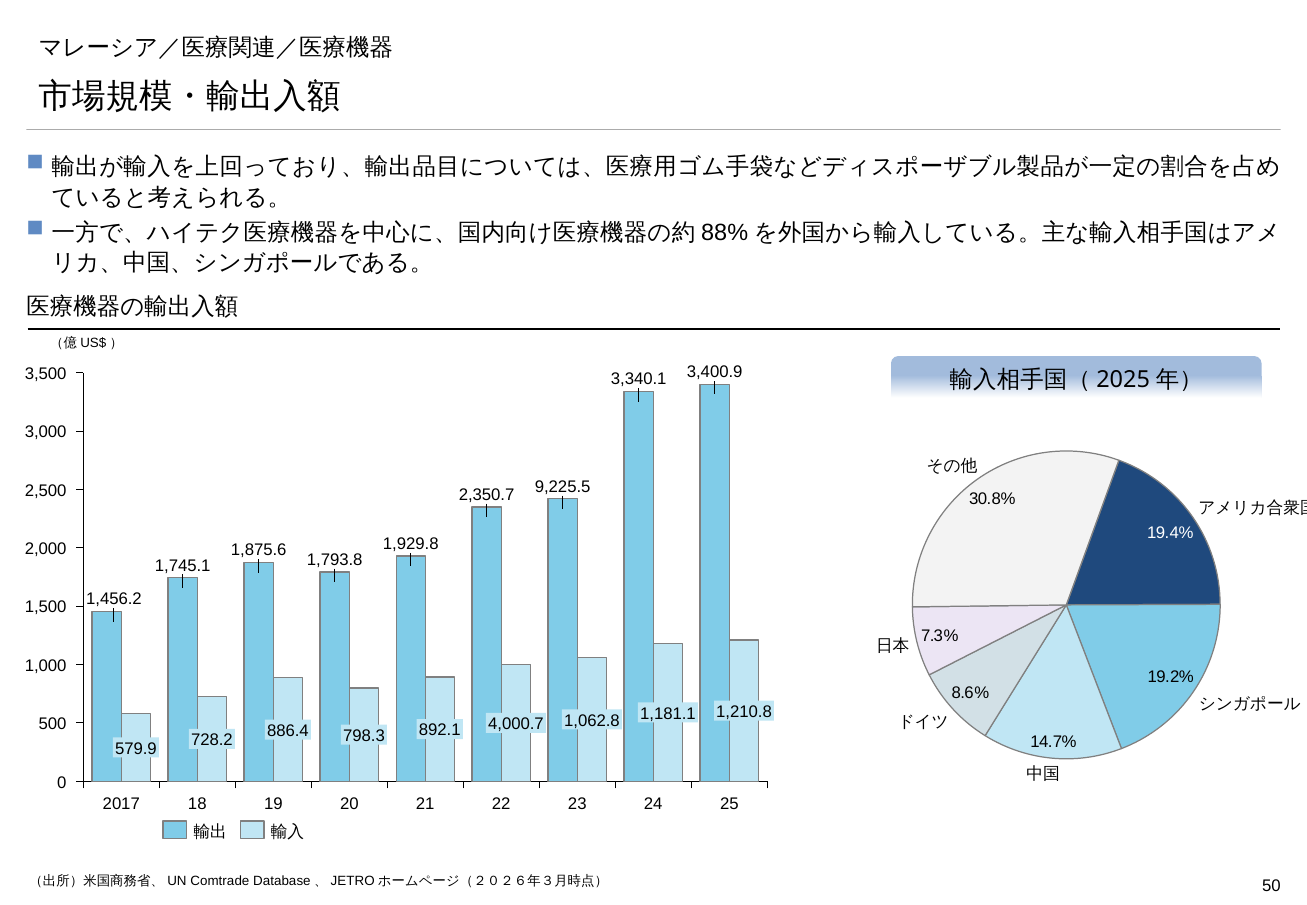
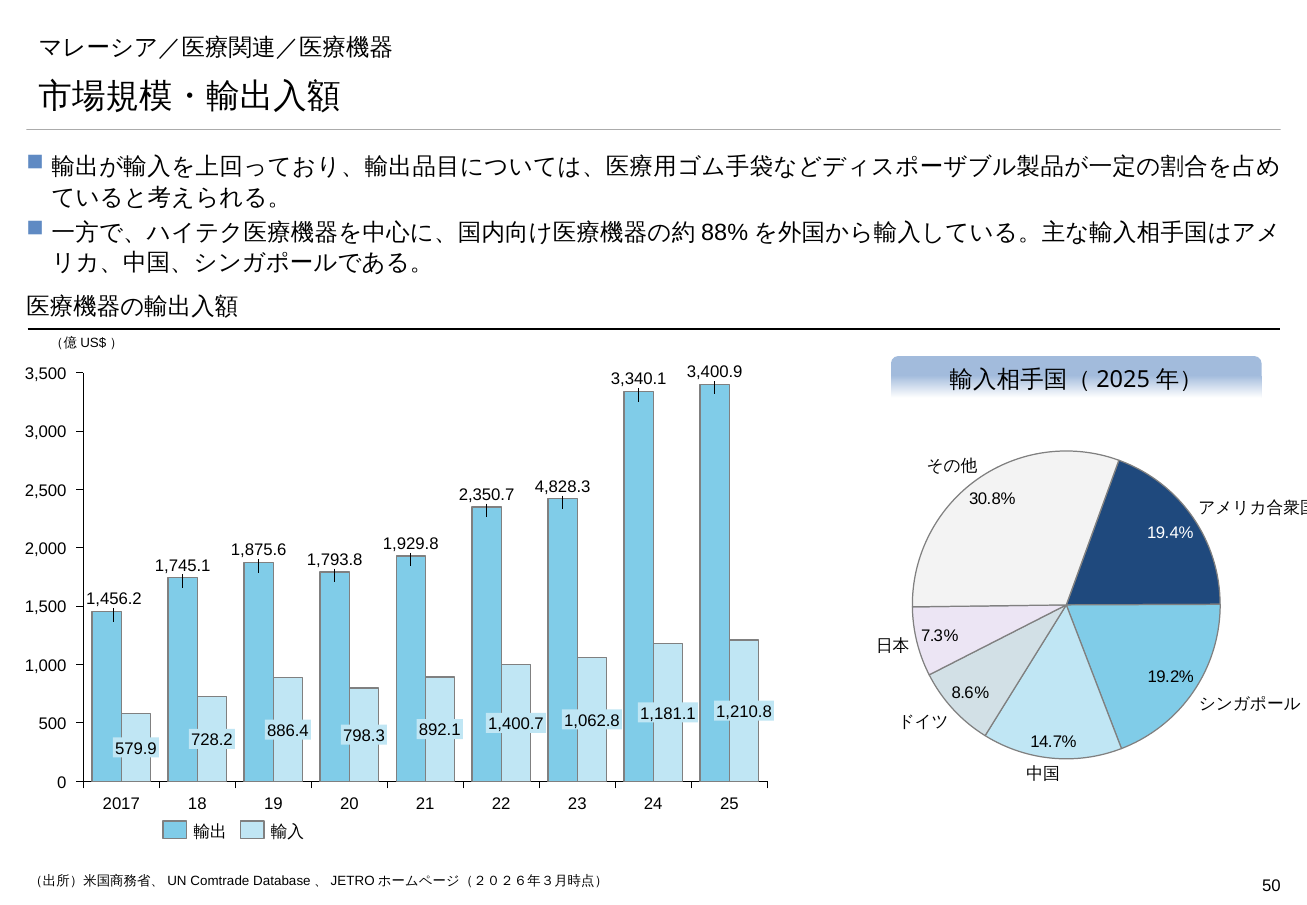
9,225.5: 9,225.5 -> 4,828.3 (563, 487)
4,000.7: 4,000.7 -> 1,400.7 (516, 724)
